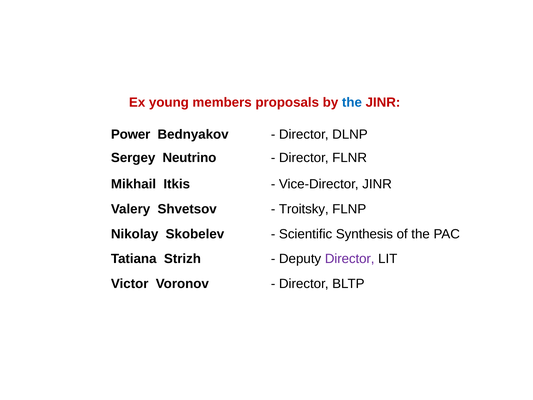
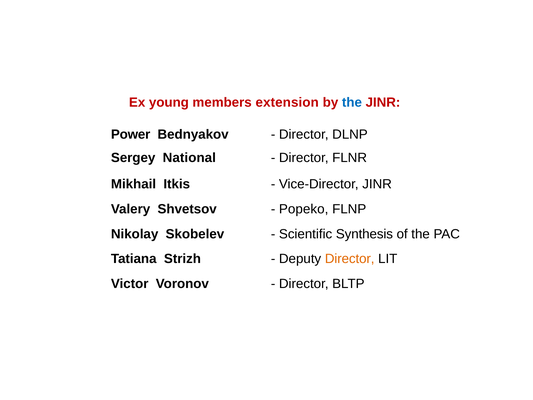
proposals: proposals -> extension (287, 102)
Neutrino: Neutrino -> National (189, 158)
Troitsky: Troitsky -> Popeko (304, 209)
Director colour: purple -> orange (350, 259)
